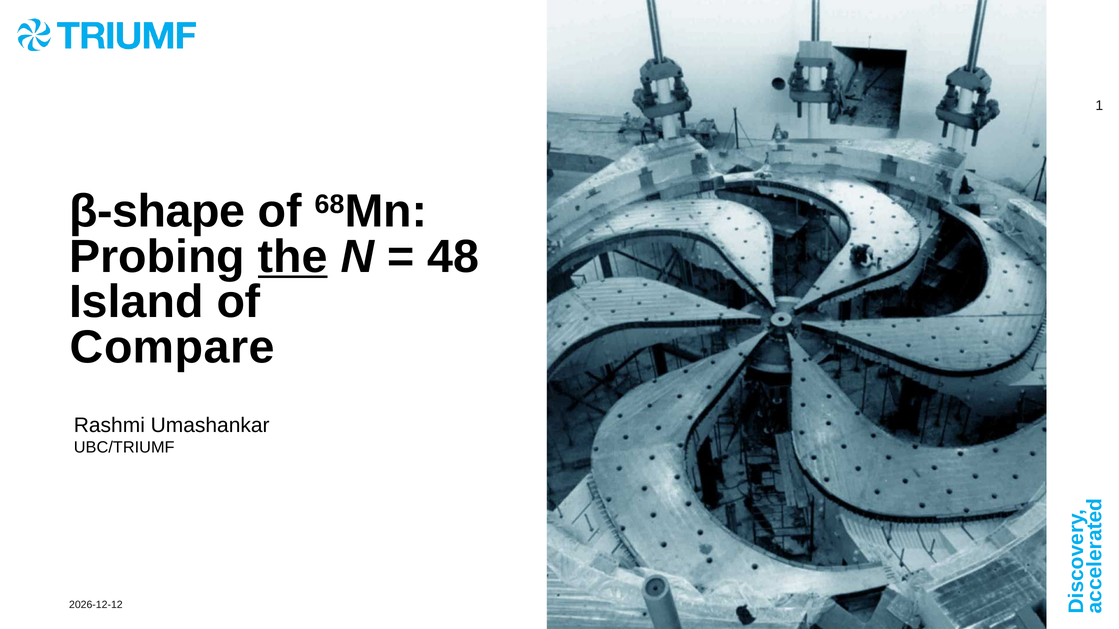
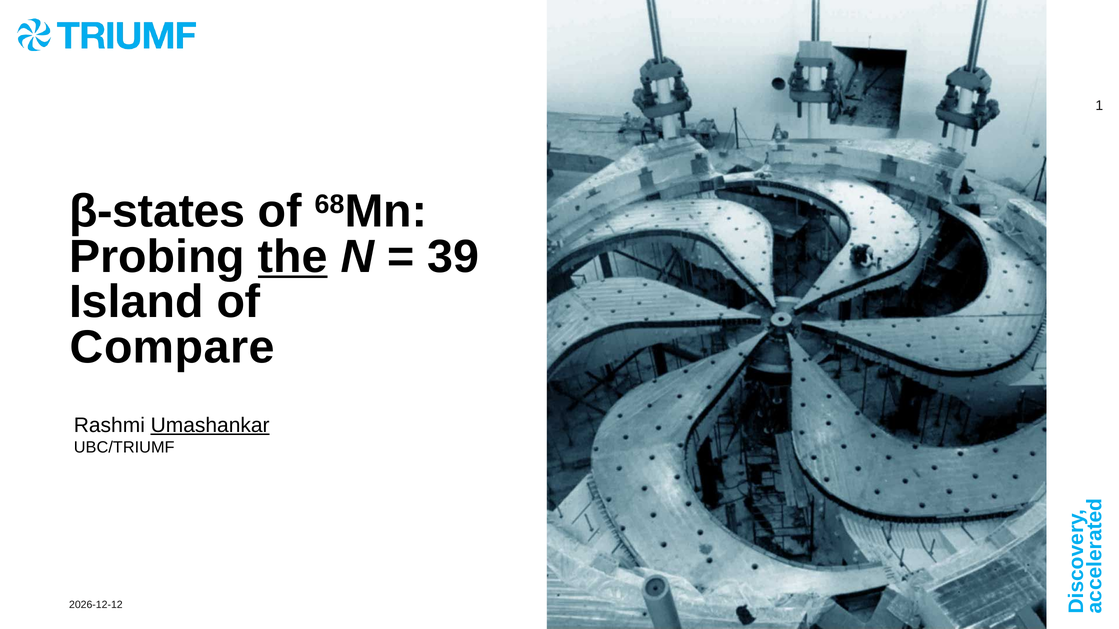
β-shape: β-shape -> β-states (157, 212)
48: 48 -> 39 (453, 257)
Umashankar underline: none -> present (210, 425)
